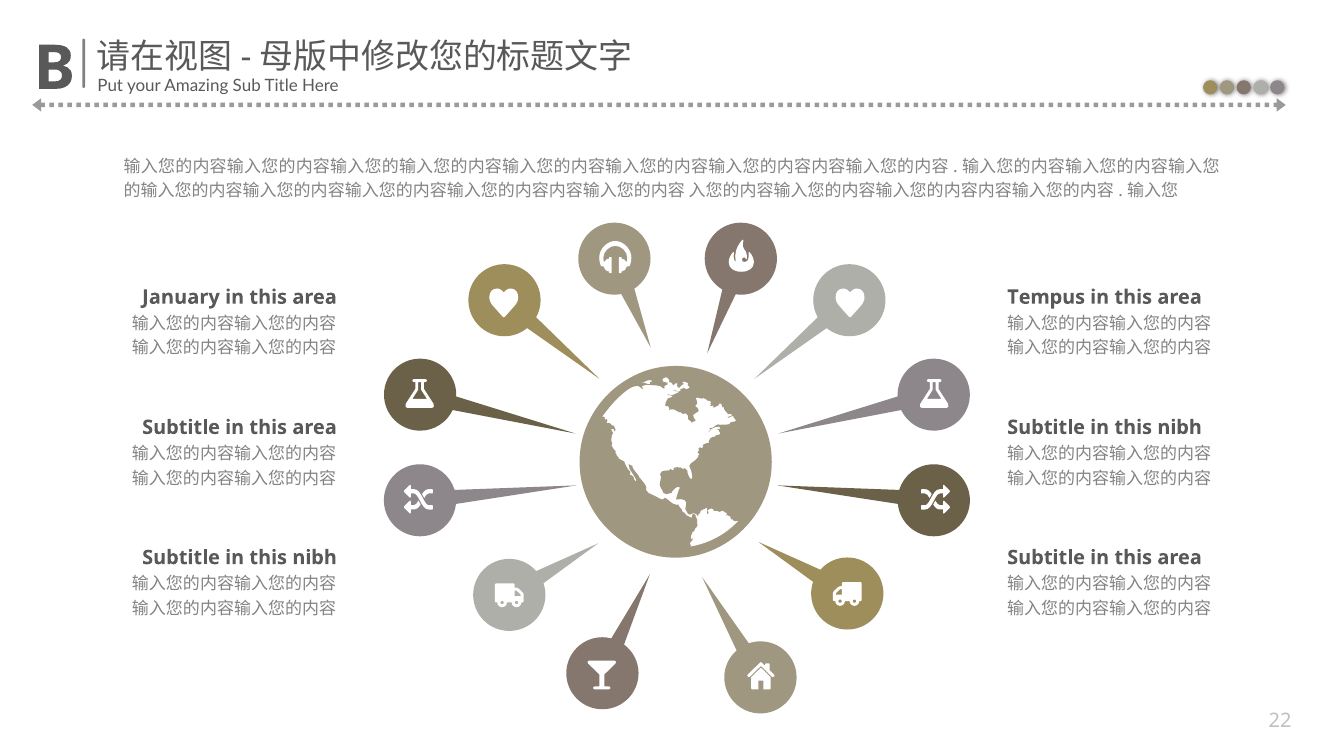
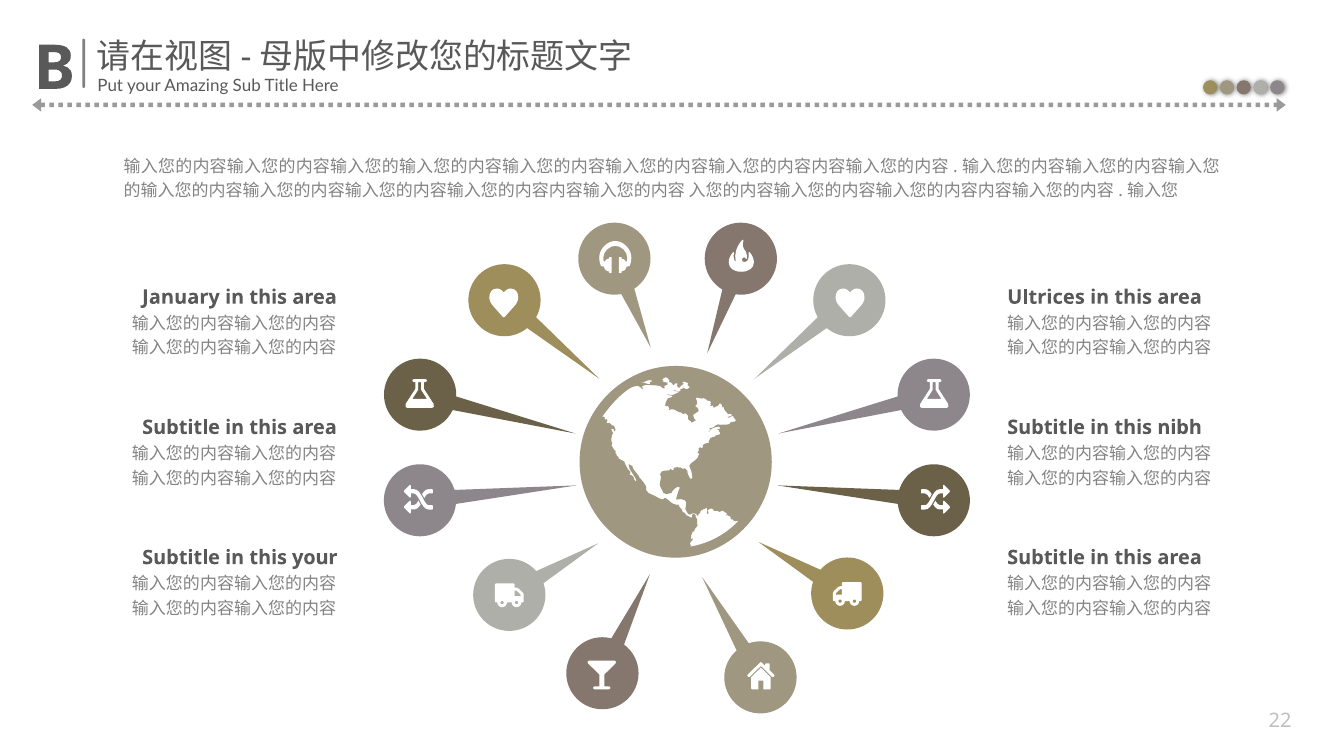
Tempus: Tempus -> Ultrices (1046, 297)
nibh: nibh -> your (315, 558)
